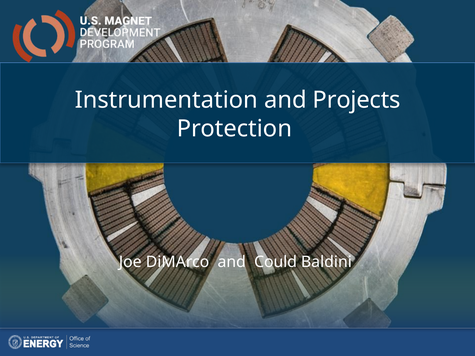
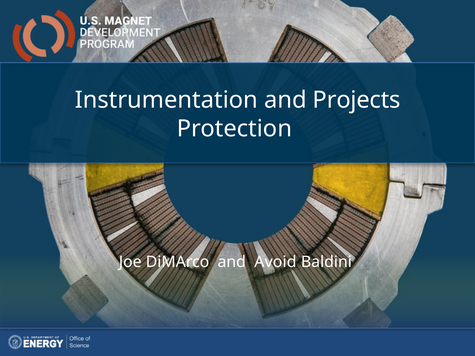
Could: Could -> Avoid (275, 262)
